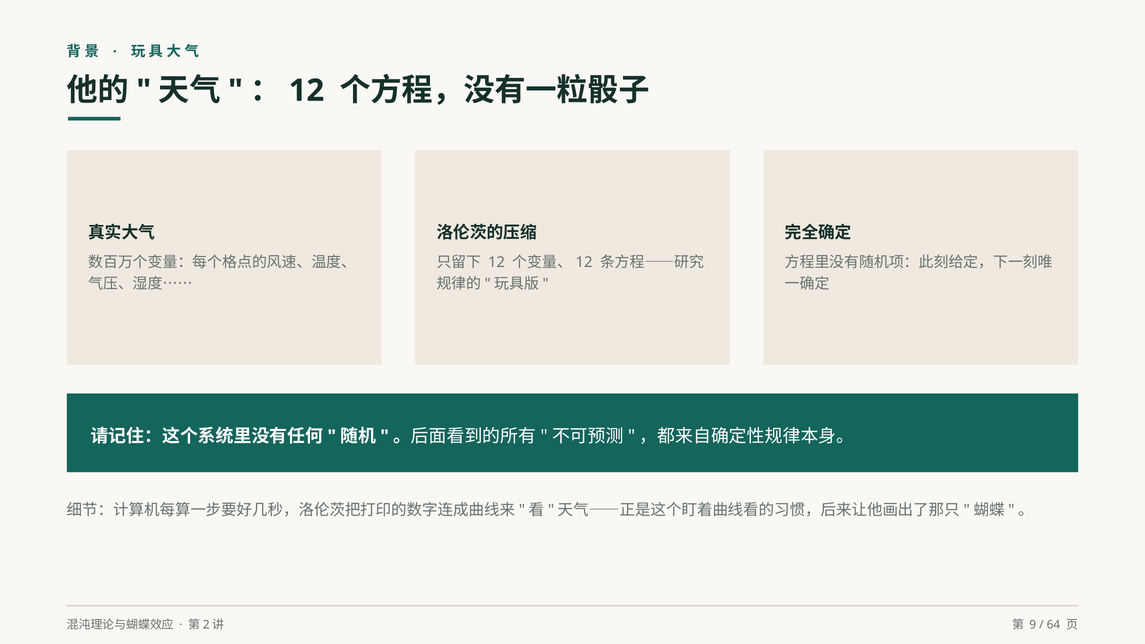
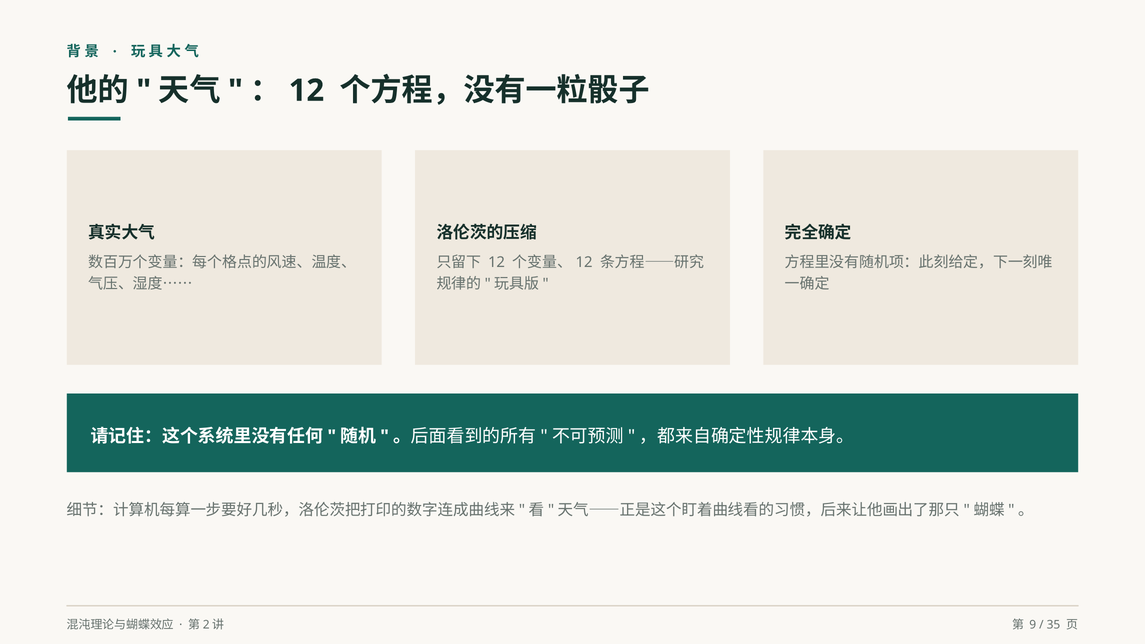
64: 64 -> 35 (1053, 625)
